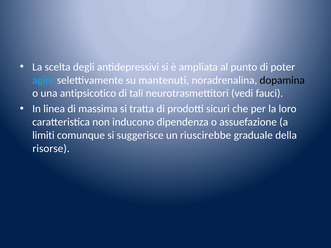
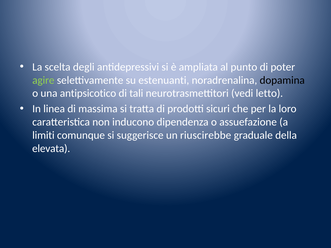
agire colour: light blue -> light green (43, 80)
mantenuti: mantenuti -> estenuanti (164, 80)
fauci: fauci -> letto (269, 93)
risorse: risorse -> elevata (51, 149)
